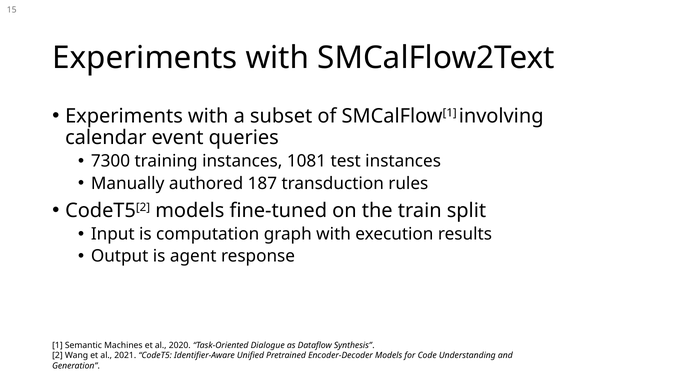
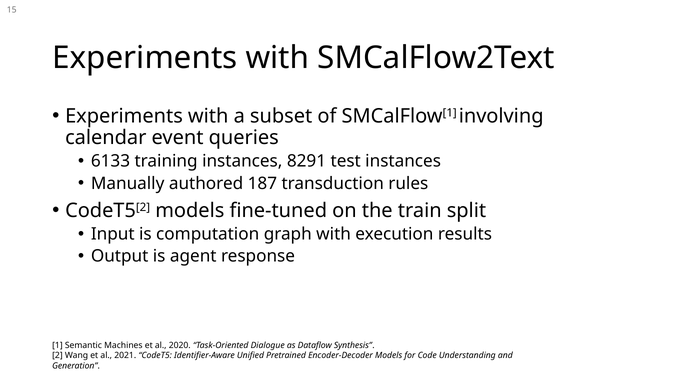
7300: 7300 -> 6133 (110, 161)
1081: 1081 -> 8291 (307, 161)
